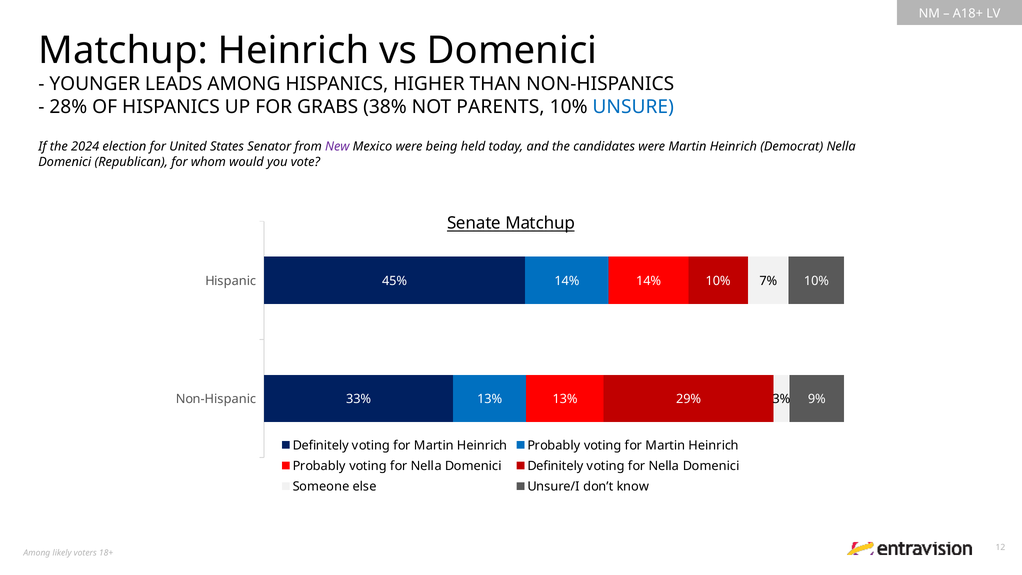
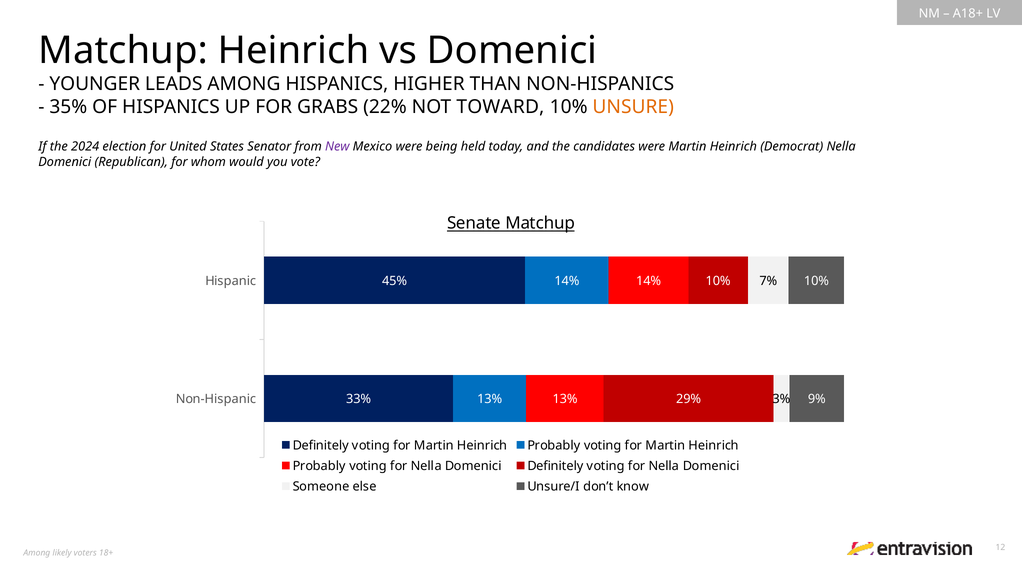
28%: 28% -> 35% (68, 107)
38%: 38% -> 22% (385, 107)
PARENTS: PARENTS -> TOWARD (500, 107)
UNSURE colour: blue -> orange (633, 107)
